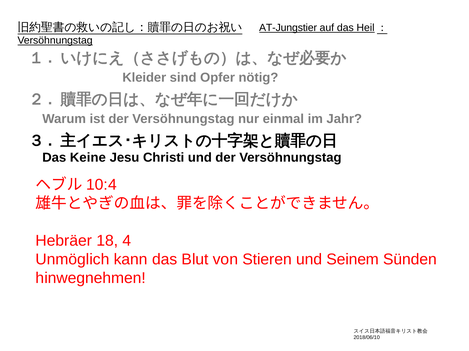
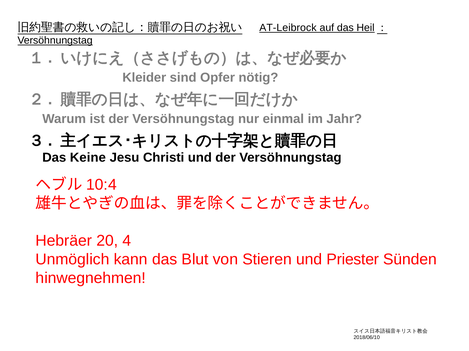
AT-Jungstier: AT-Jungstier -> AT-Leibrock (288, 28)
18: 18 -> 20 (107, 241)
Seinem: Seinem -> Priester (353, 260)
